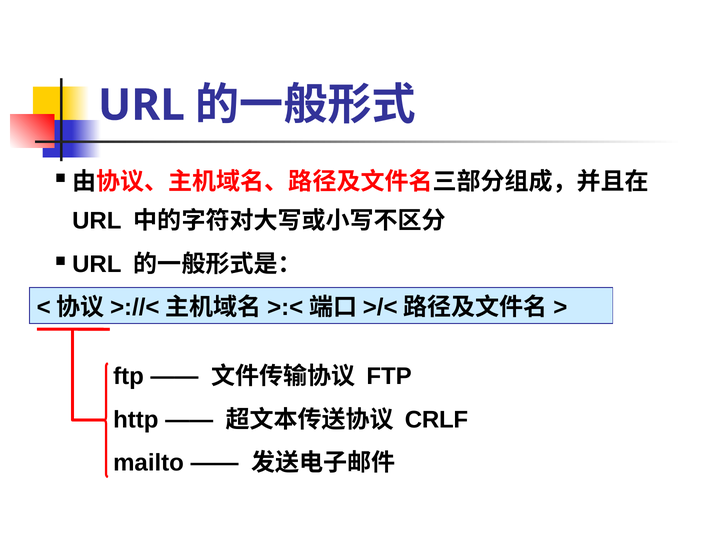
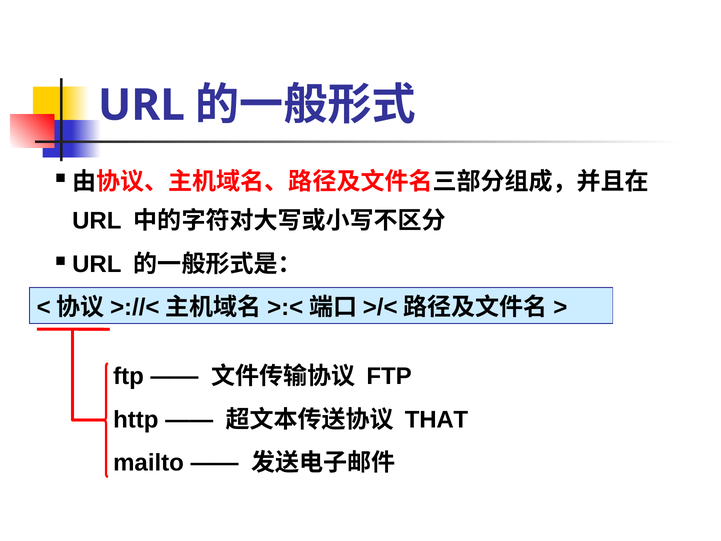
CRLF: CRLF -> THAT (437, 420)
